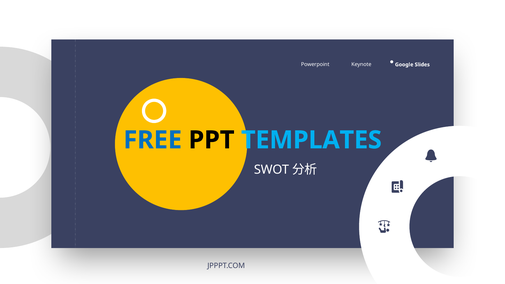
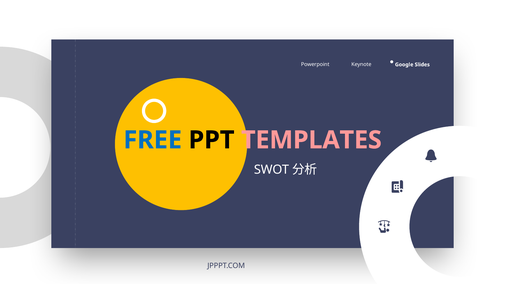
TEMPLATES colour: light blue -> pink (311, 140)
